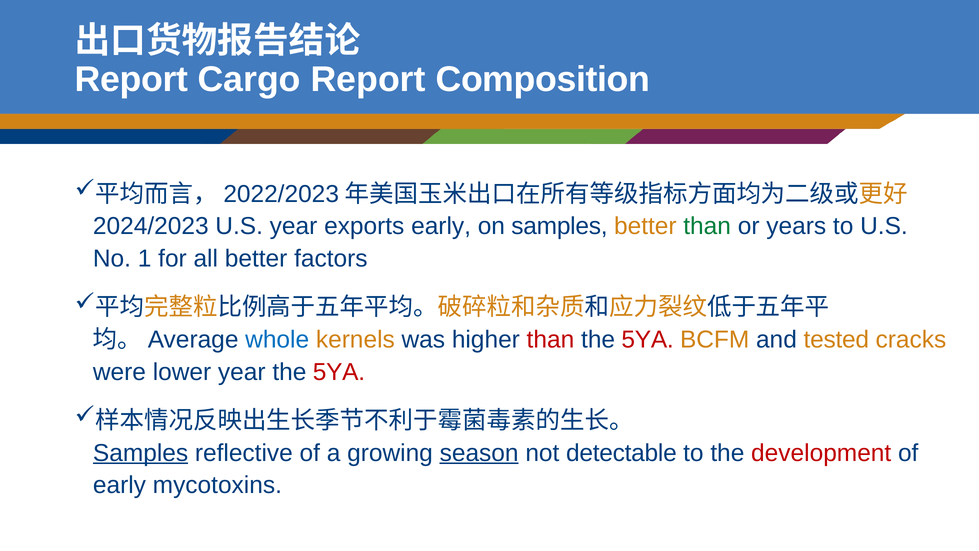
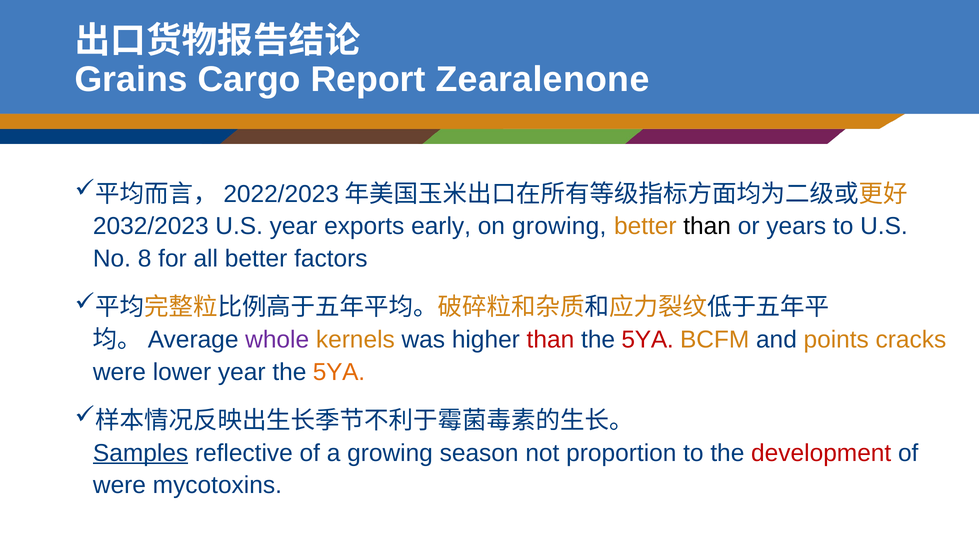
Report: Report -> Grains (131, 80)
Composition: Composition -> Zearalenone (543, 80)
2024/2023: 2024/2023 -> 2032/2023 (151, 226)
on samples: samples -> growing (559, 226)
than colour: green -> black (707, 226)
1: 1 -> 8 (145, 259)
whole colour: blue -> purple (277, 339)
tested: tested -> points (836, 339)
5YA colour: red -> orange (339, 372)
season underline: present -> none (479, 453)
detectable: detectable -> proportion (621, 453)
early: early -> were (119, 485)
